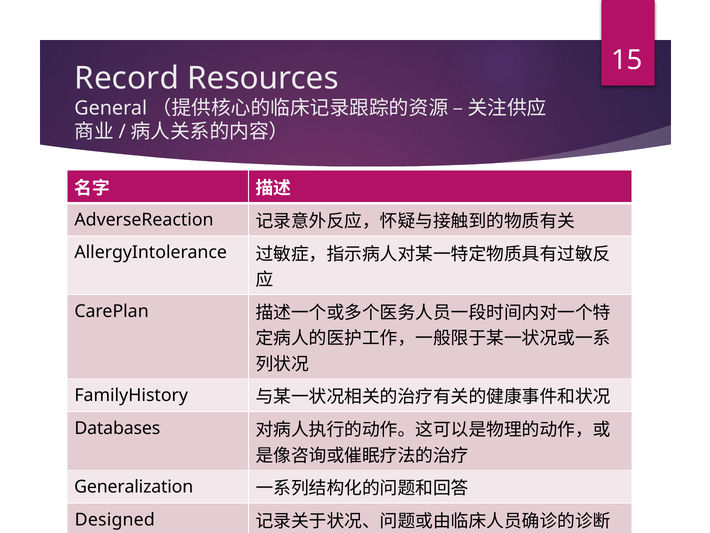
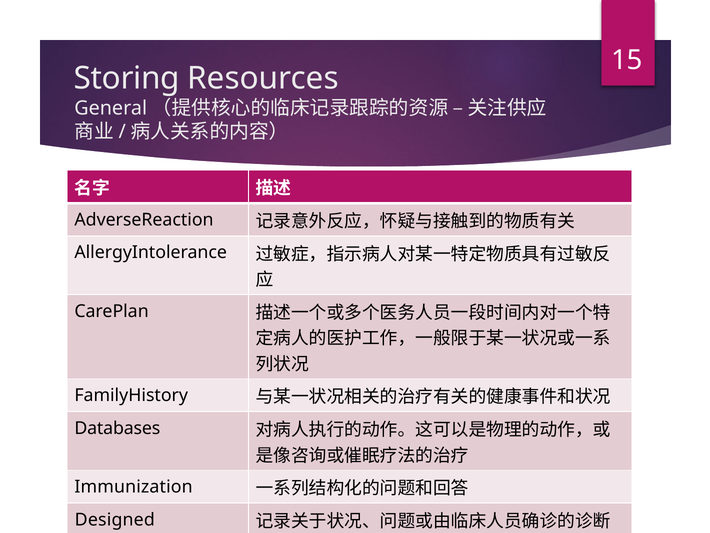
Record: Record -> Storing (127, 78)
Generalization: Generalization -> Immunization (134, 486)
